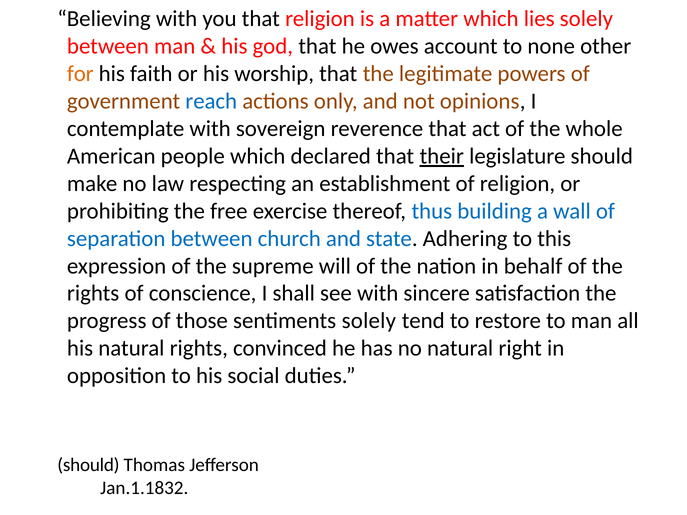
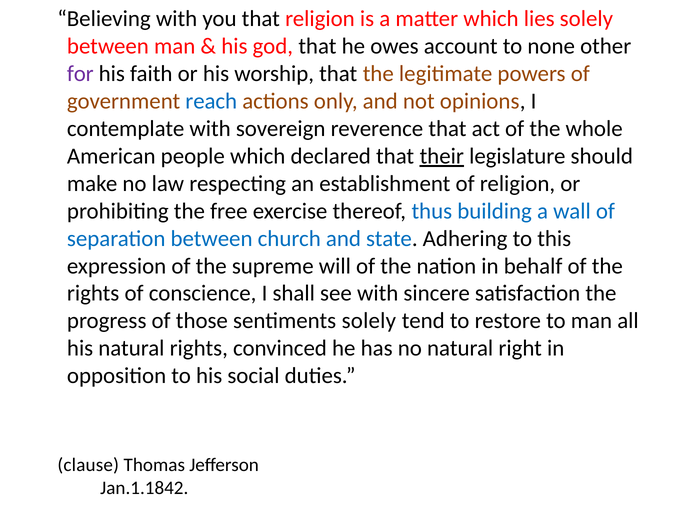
for colour: orange -> purple (80, 74)
should: should -> clause (88, 465)
Jan.1.1832: Jan.1.1832 -> Jan.1.1842 (144, 488)
